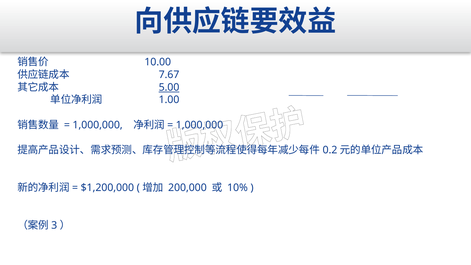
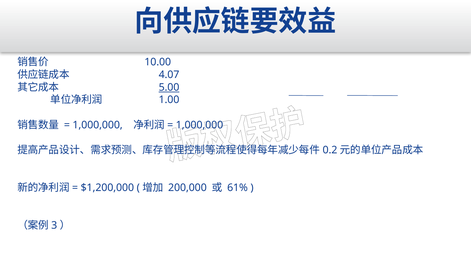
7.67: 7.67 -> 4.07 (169, 75)
10%: 10% -> 61% (237, 188)
